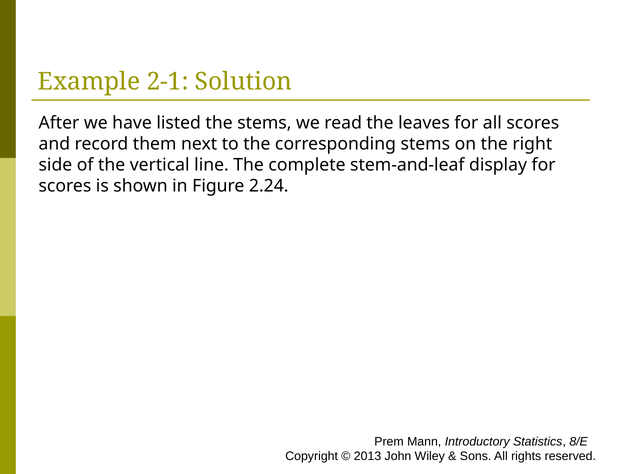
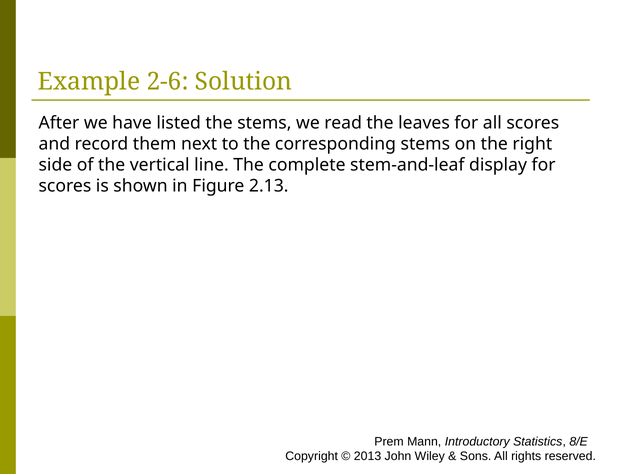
2-1: 2-1 -> 2-6 (168, 82)
2.24: 2.24 -> 2.13 (269, 186)
